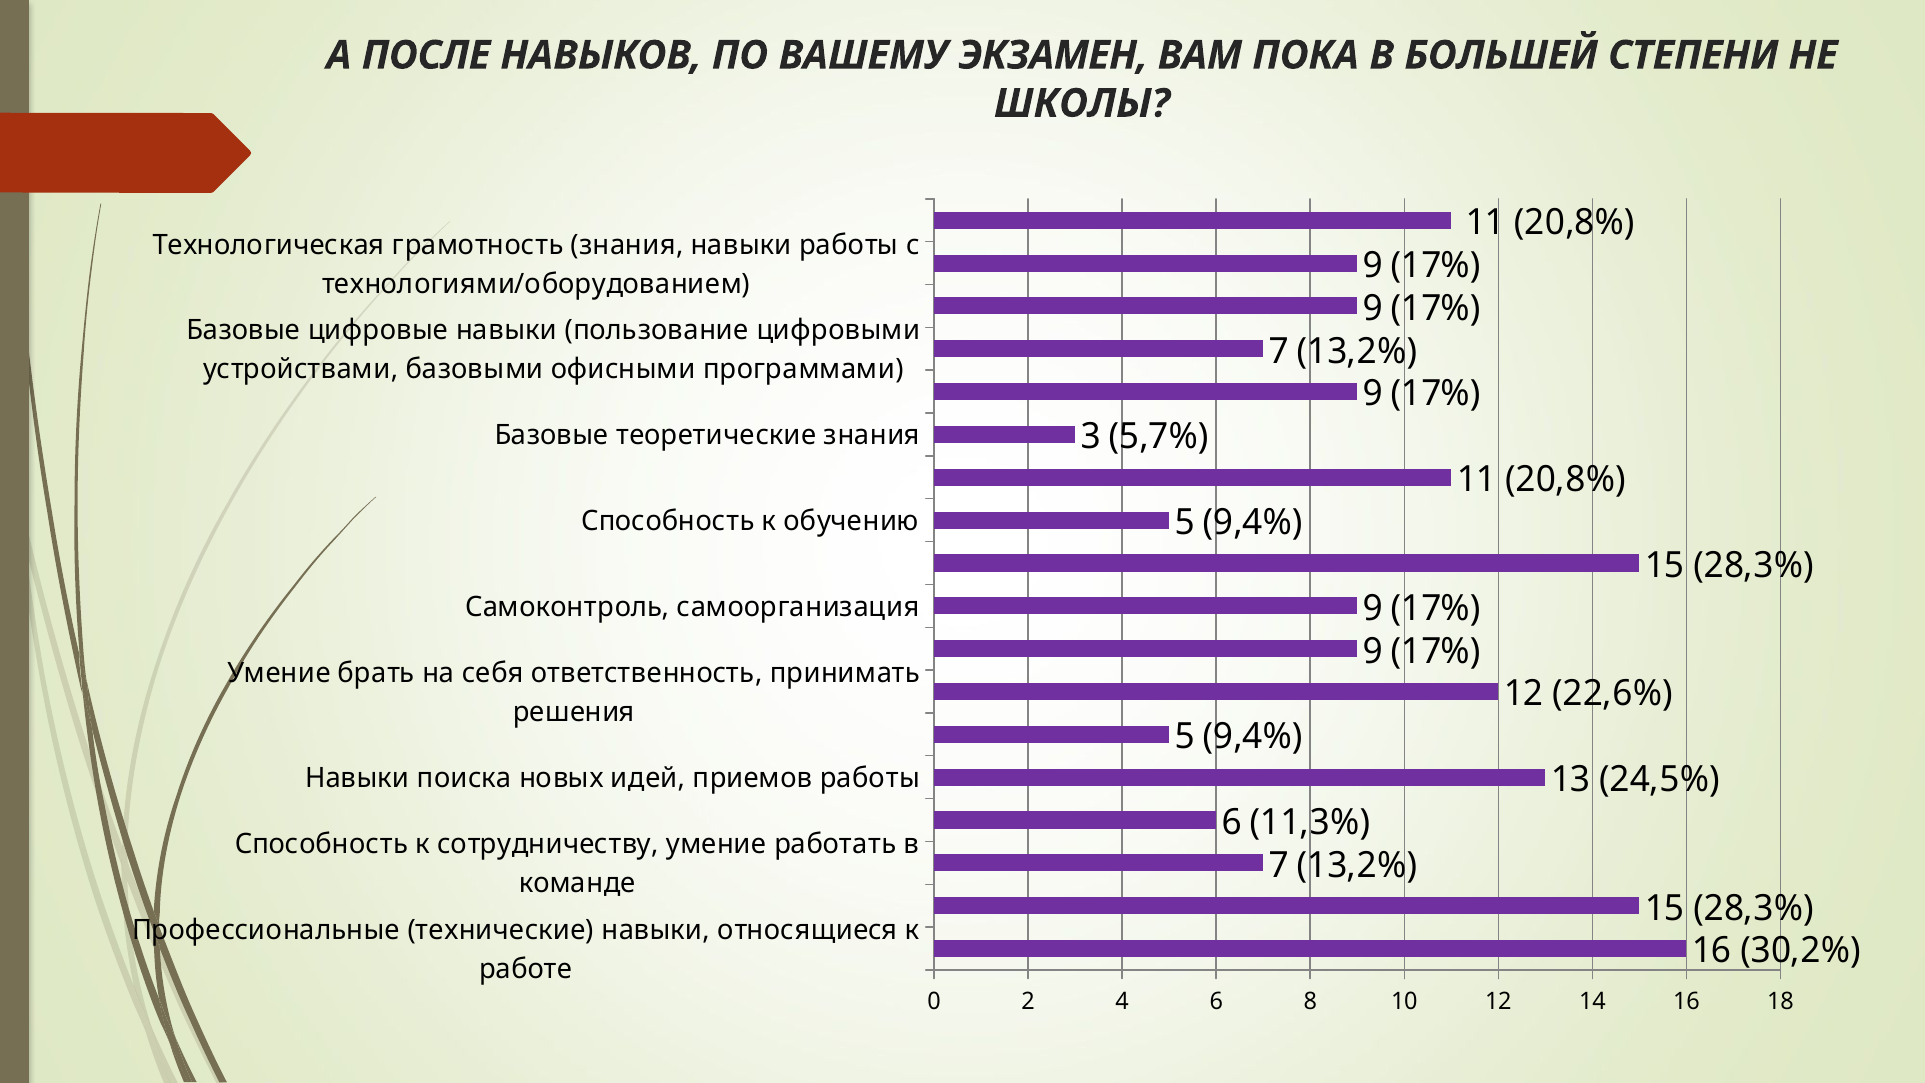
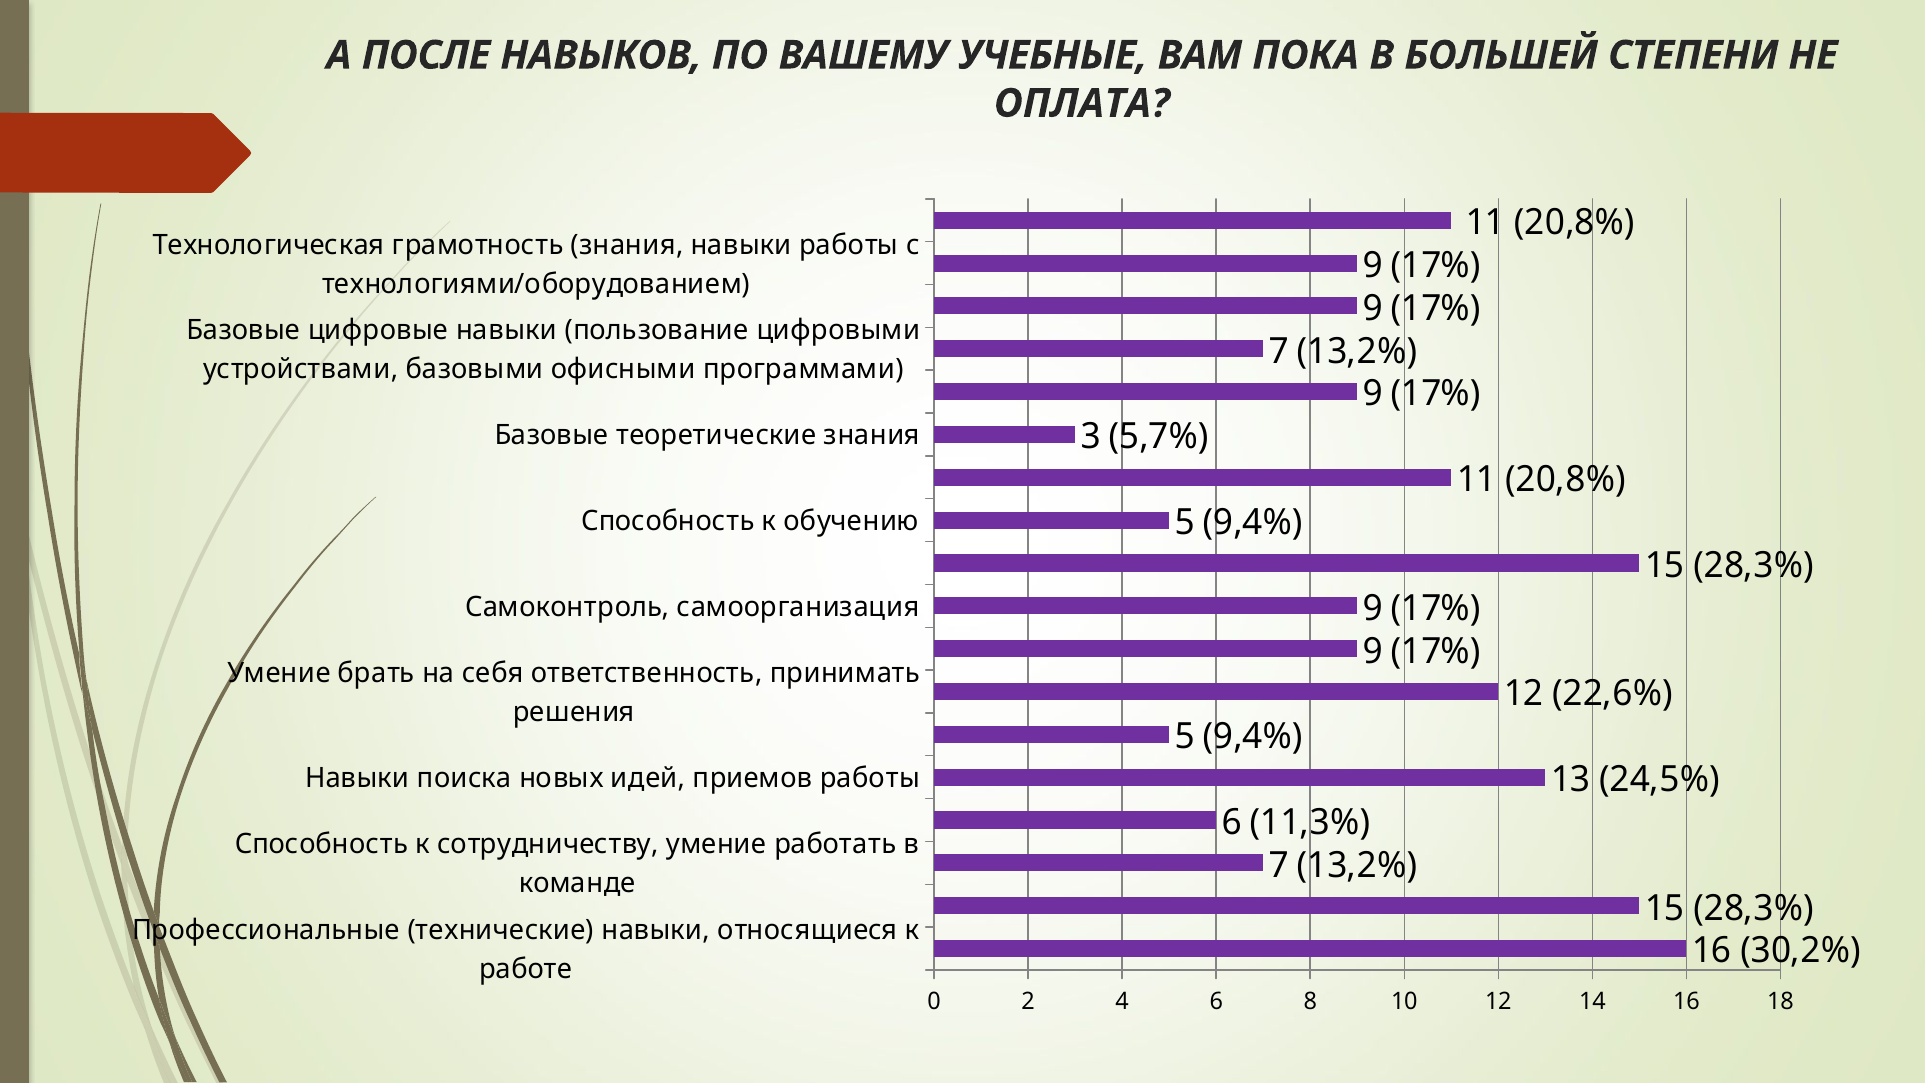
ЭКЗАМЕН: ЭКЗАМЕН -> УЧЕБНЫЕ (1053, 55)
ШКОЛЫ: ШКОЛЫ -> ОПЛАТА (1082, 104)
